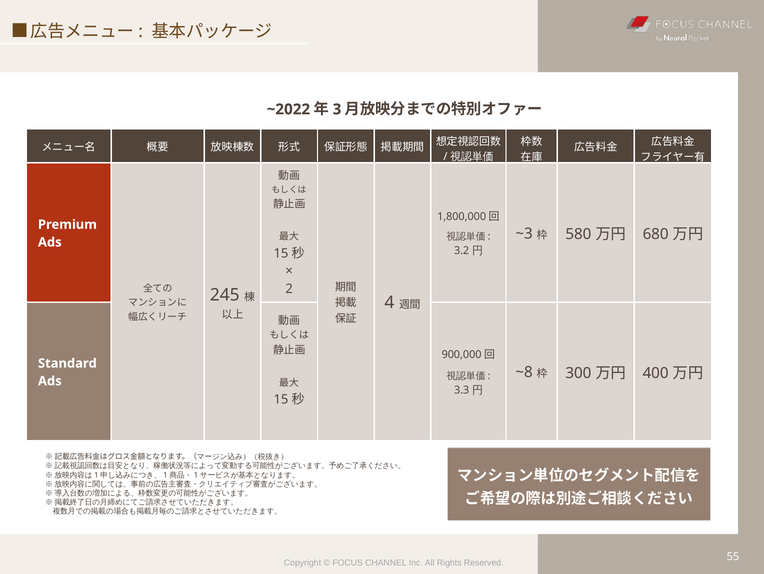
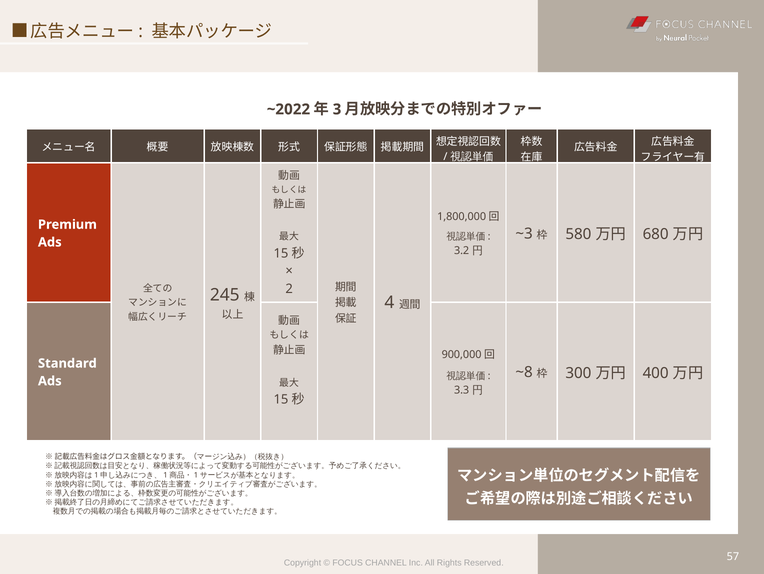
55: 55 -> 57 (733, 556)
